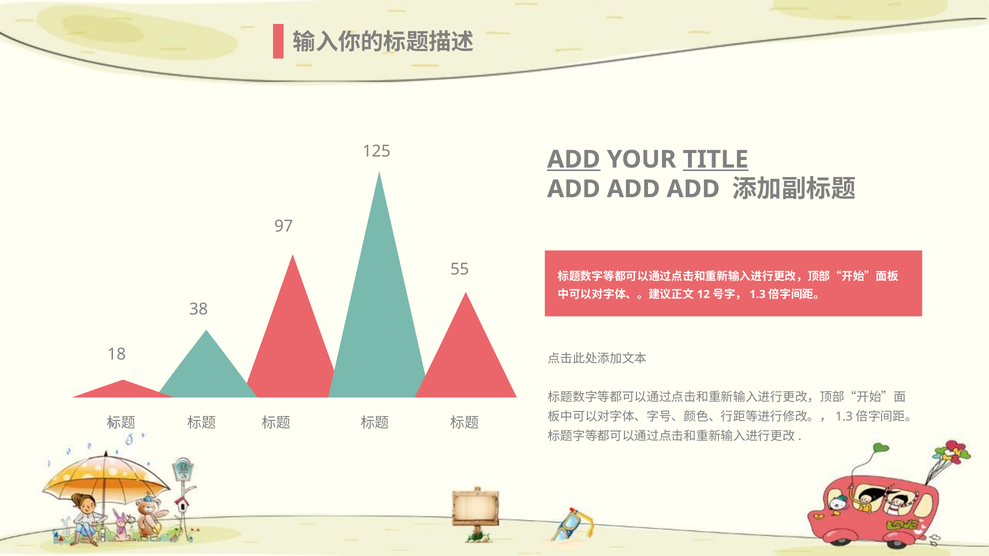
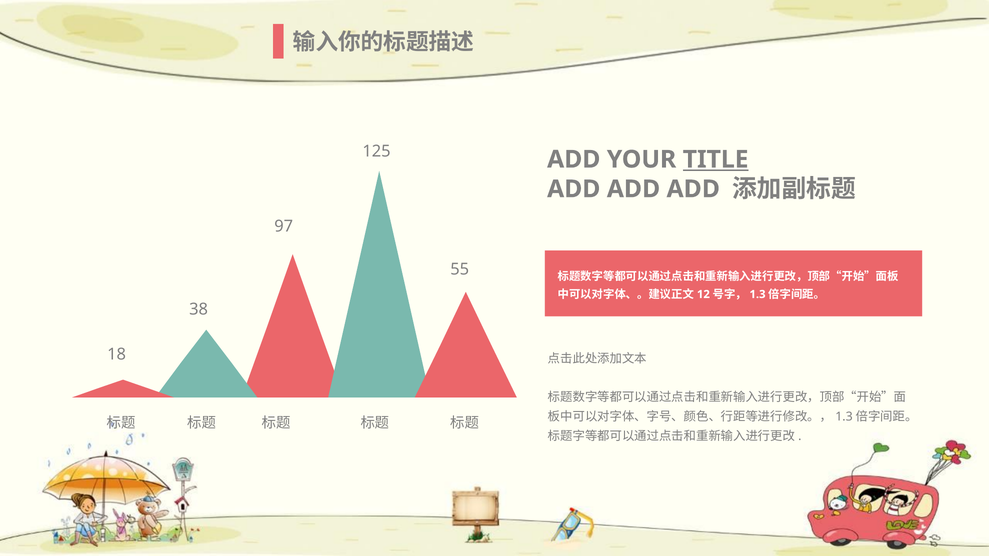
ADD underline: present -> none (574, 160)
